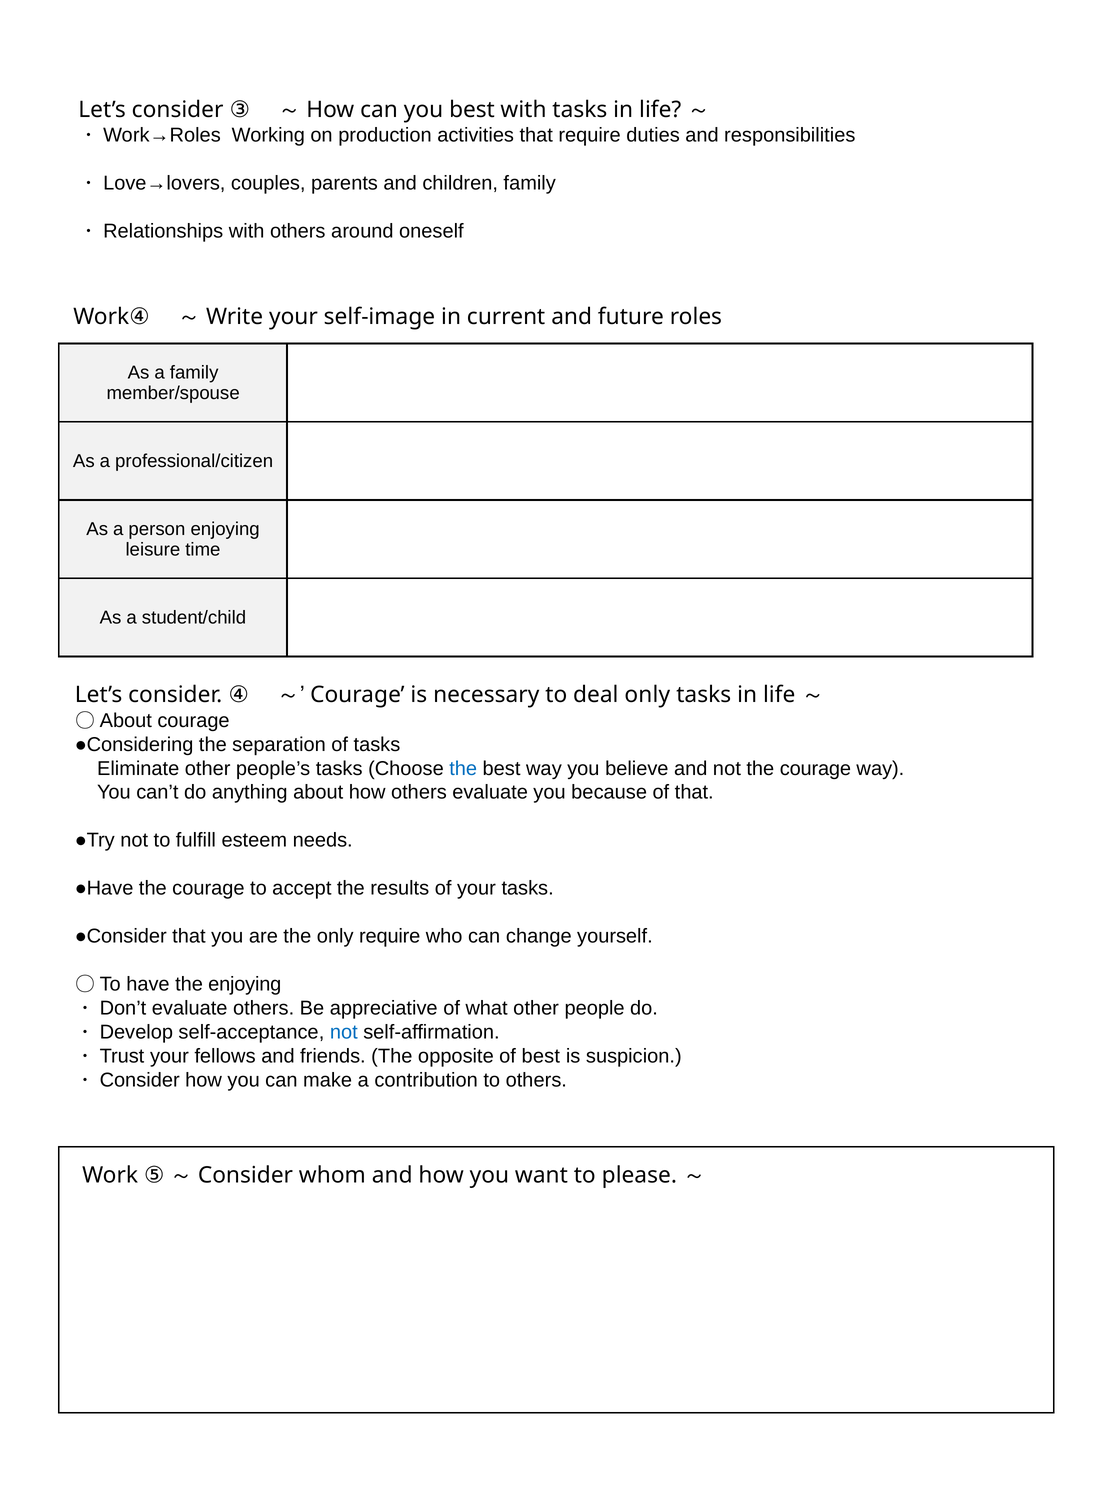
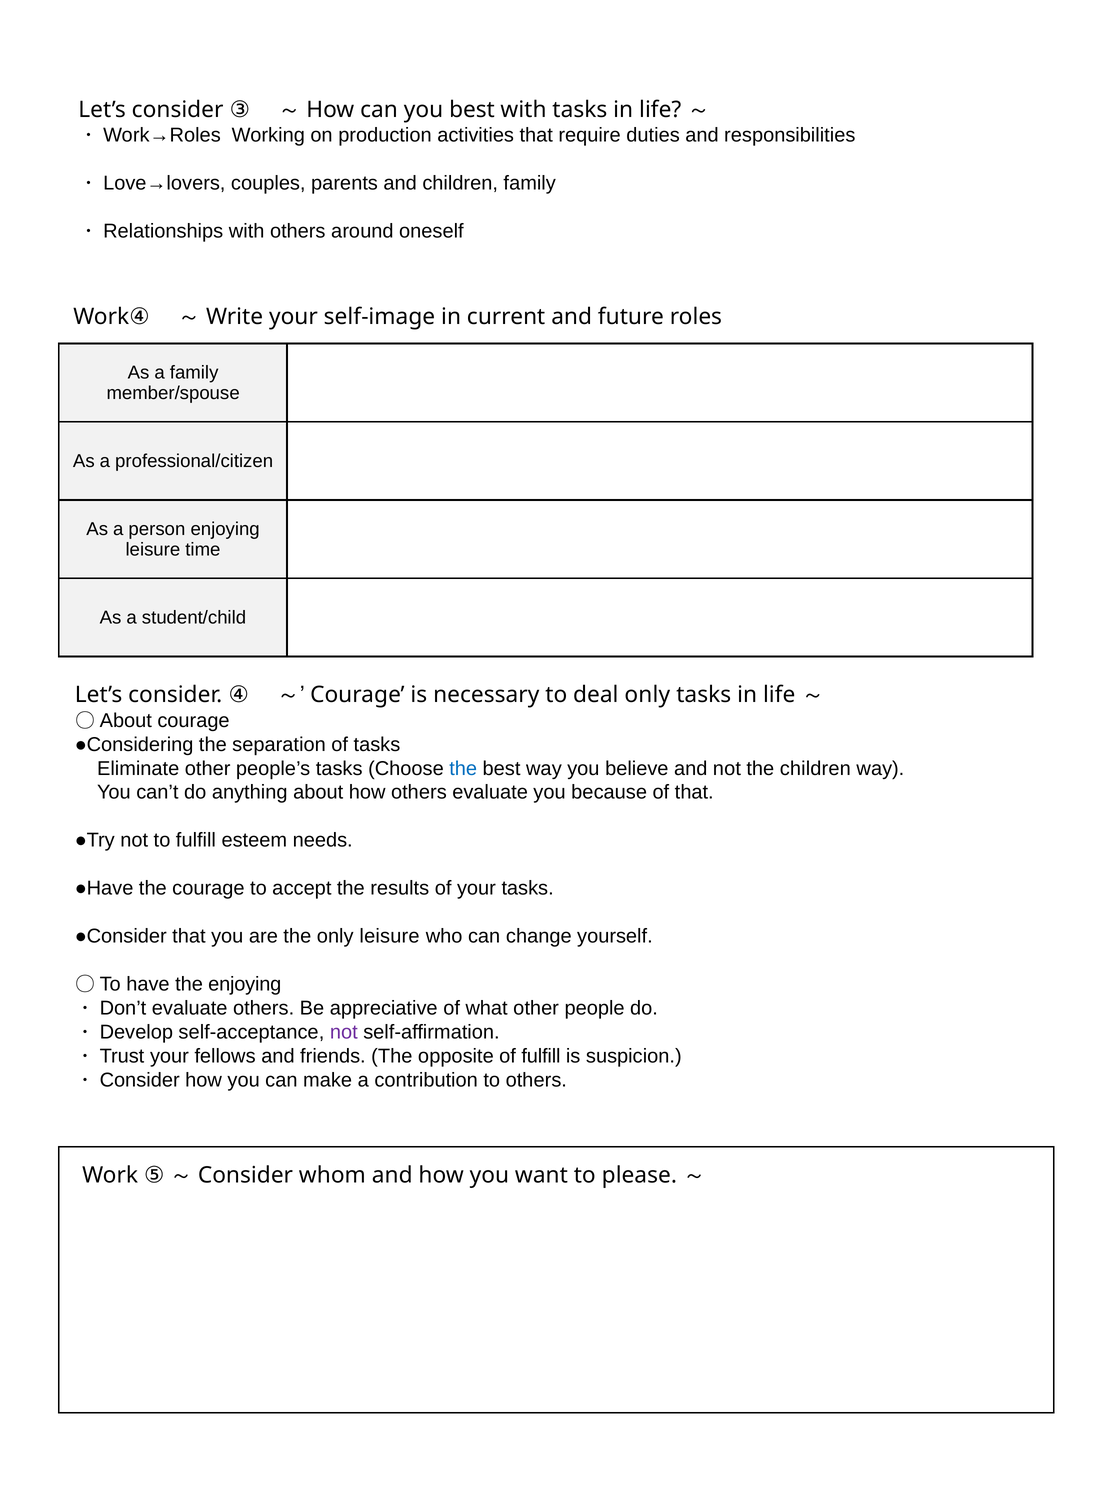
not the courage: courage -> children (815, 768)
only require: require -> leisure (390, 936)
not colour: blue -> purple (344, 1032)
of best: best -> fulfill (541, 1056)
